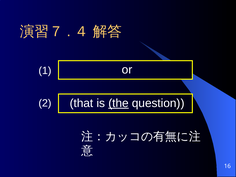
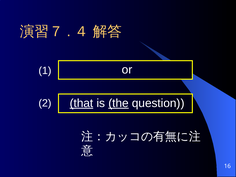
that underline: none -> present (81, 103)
